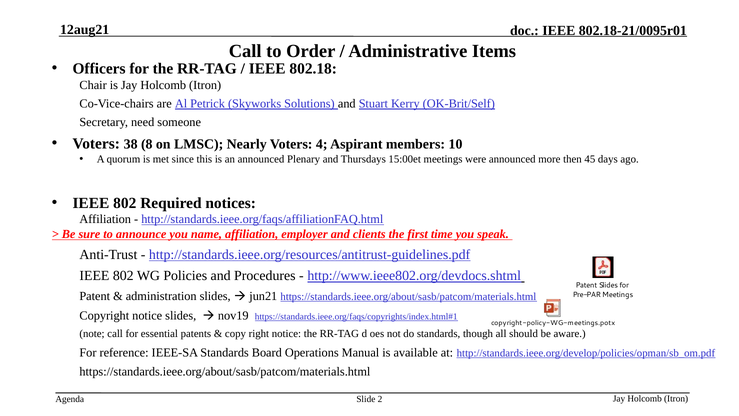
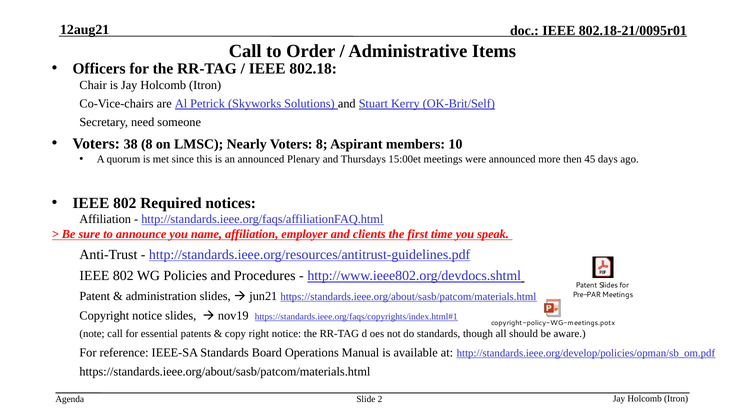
Voters 4: 4 -> 8 (322, 144)
